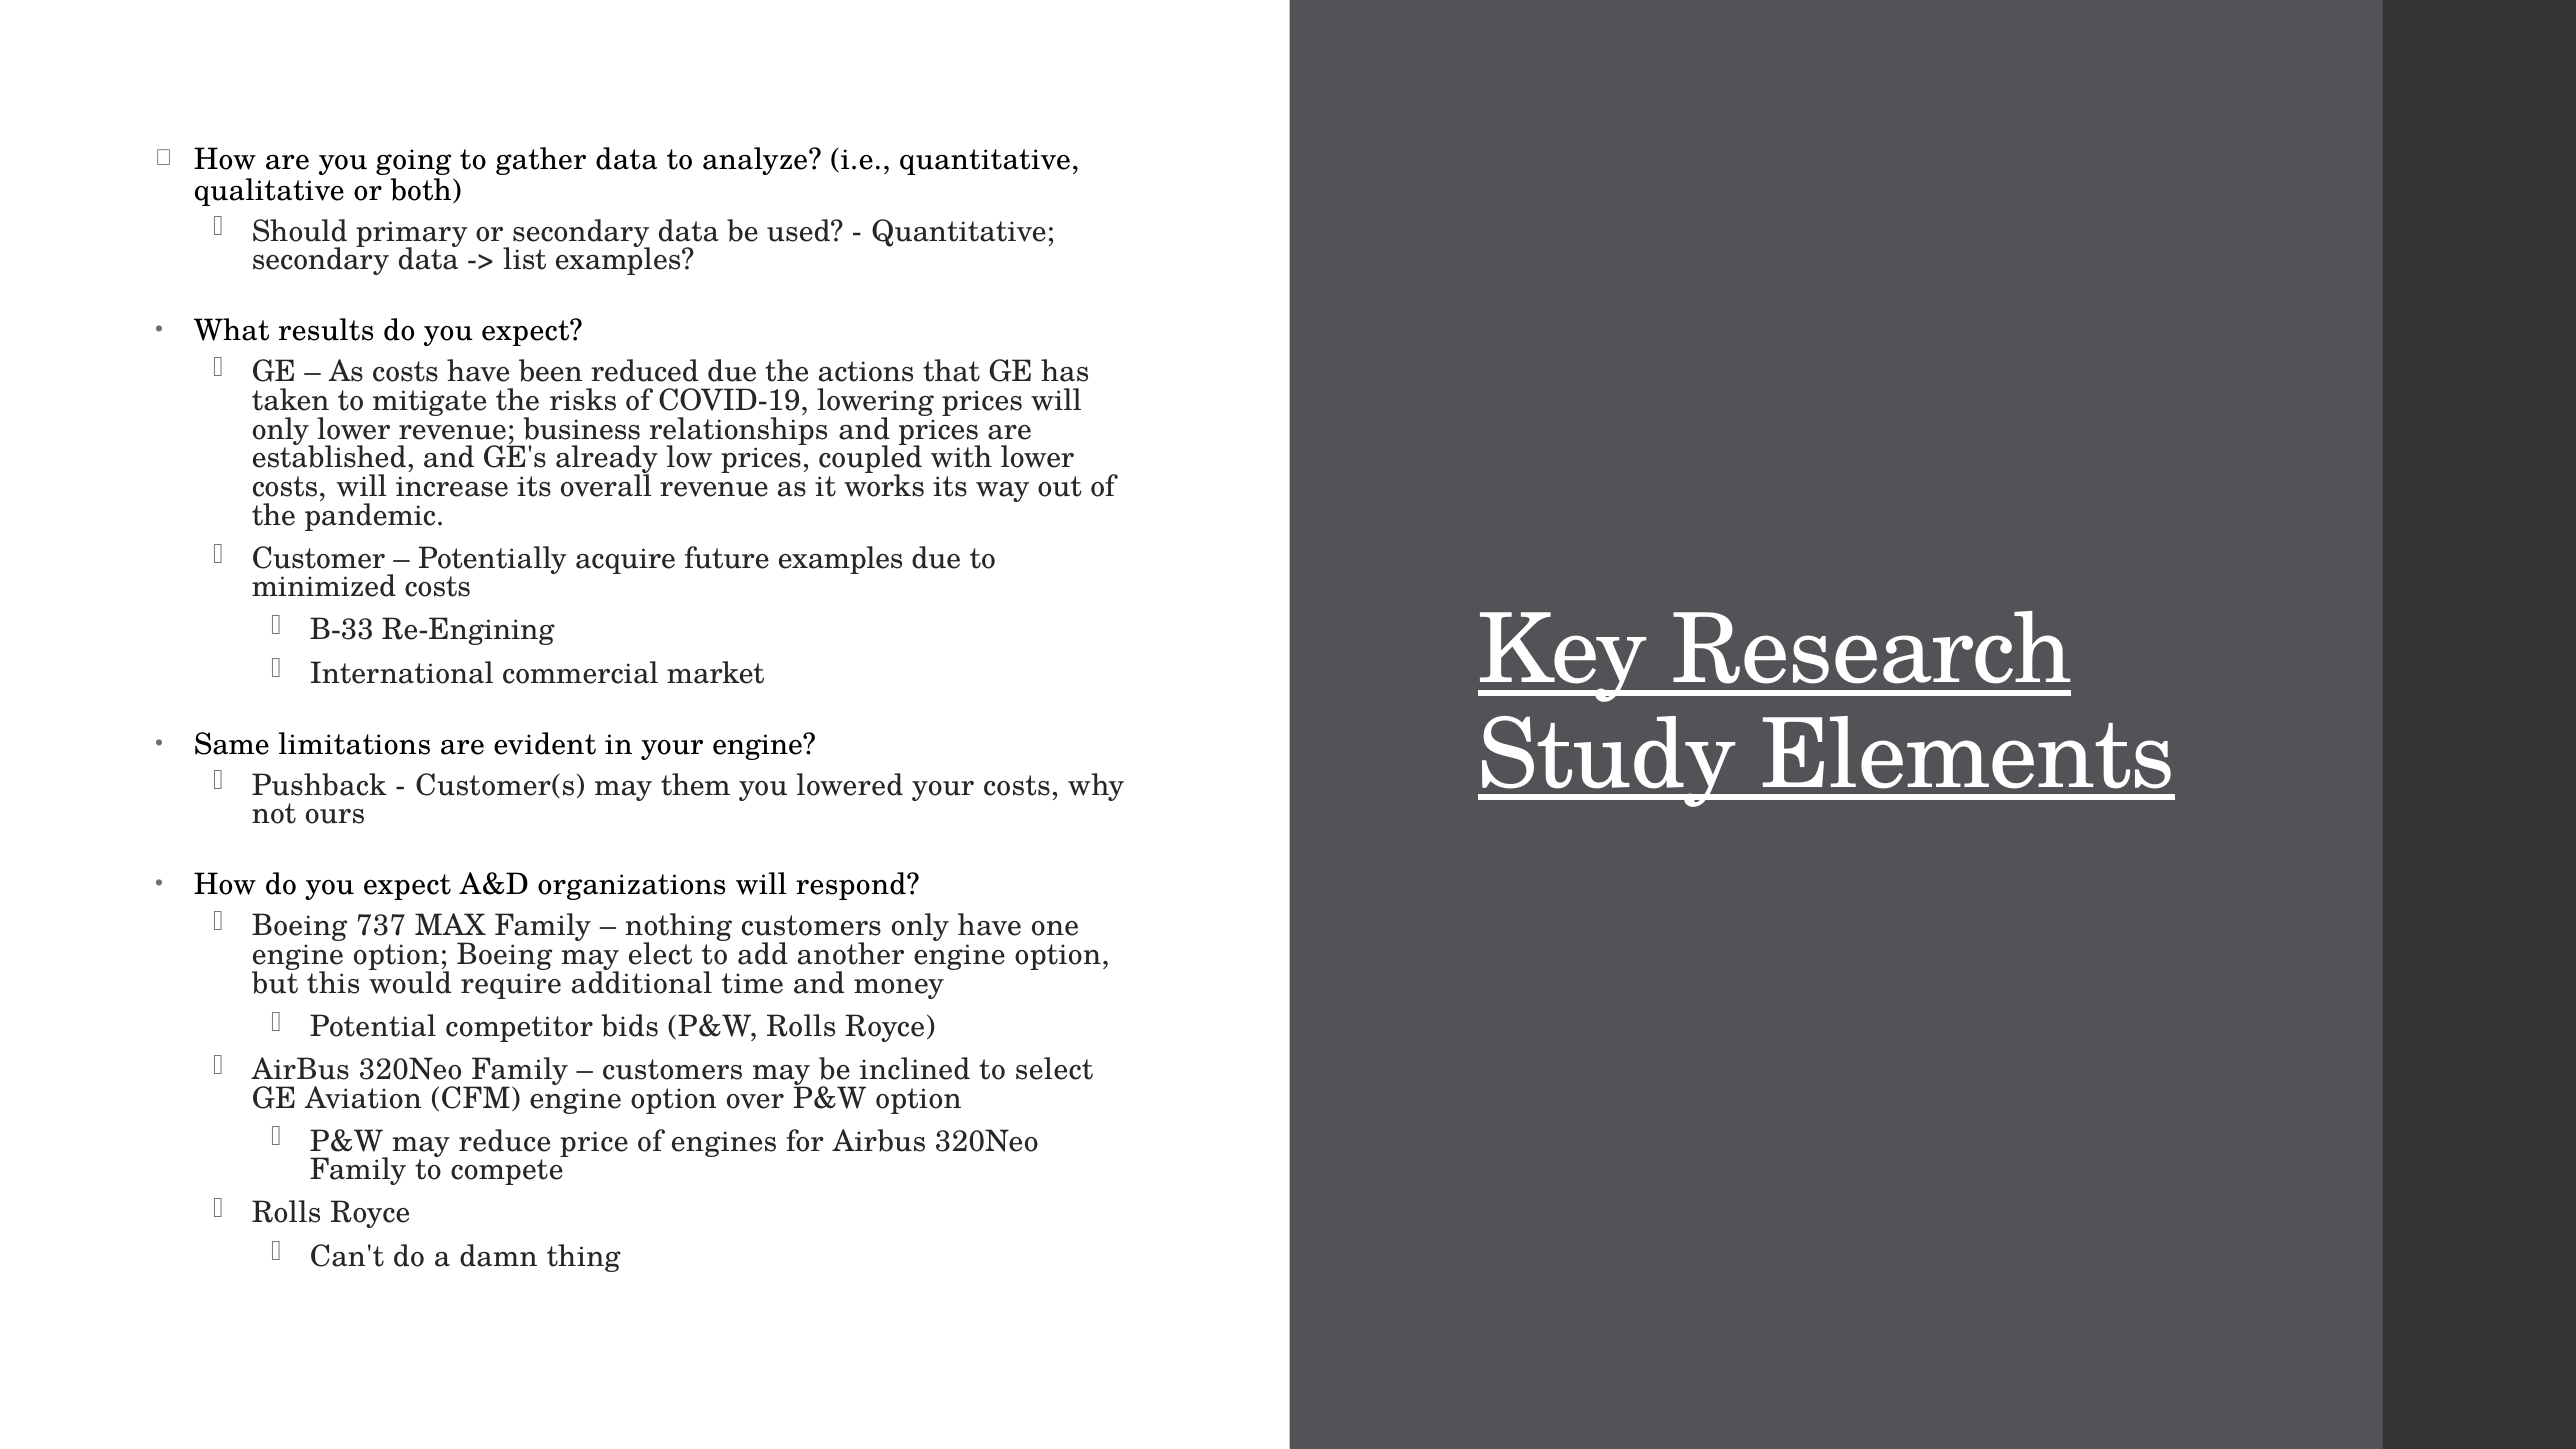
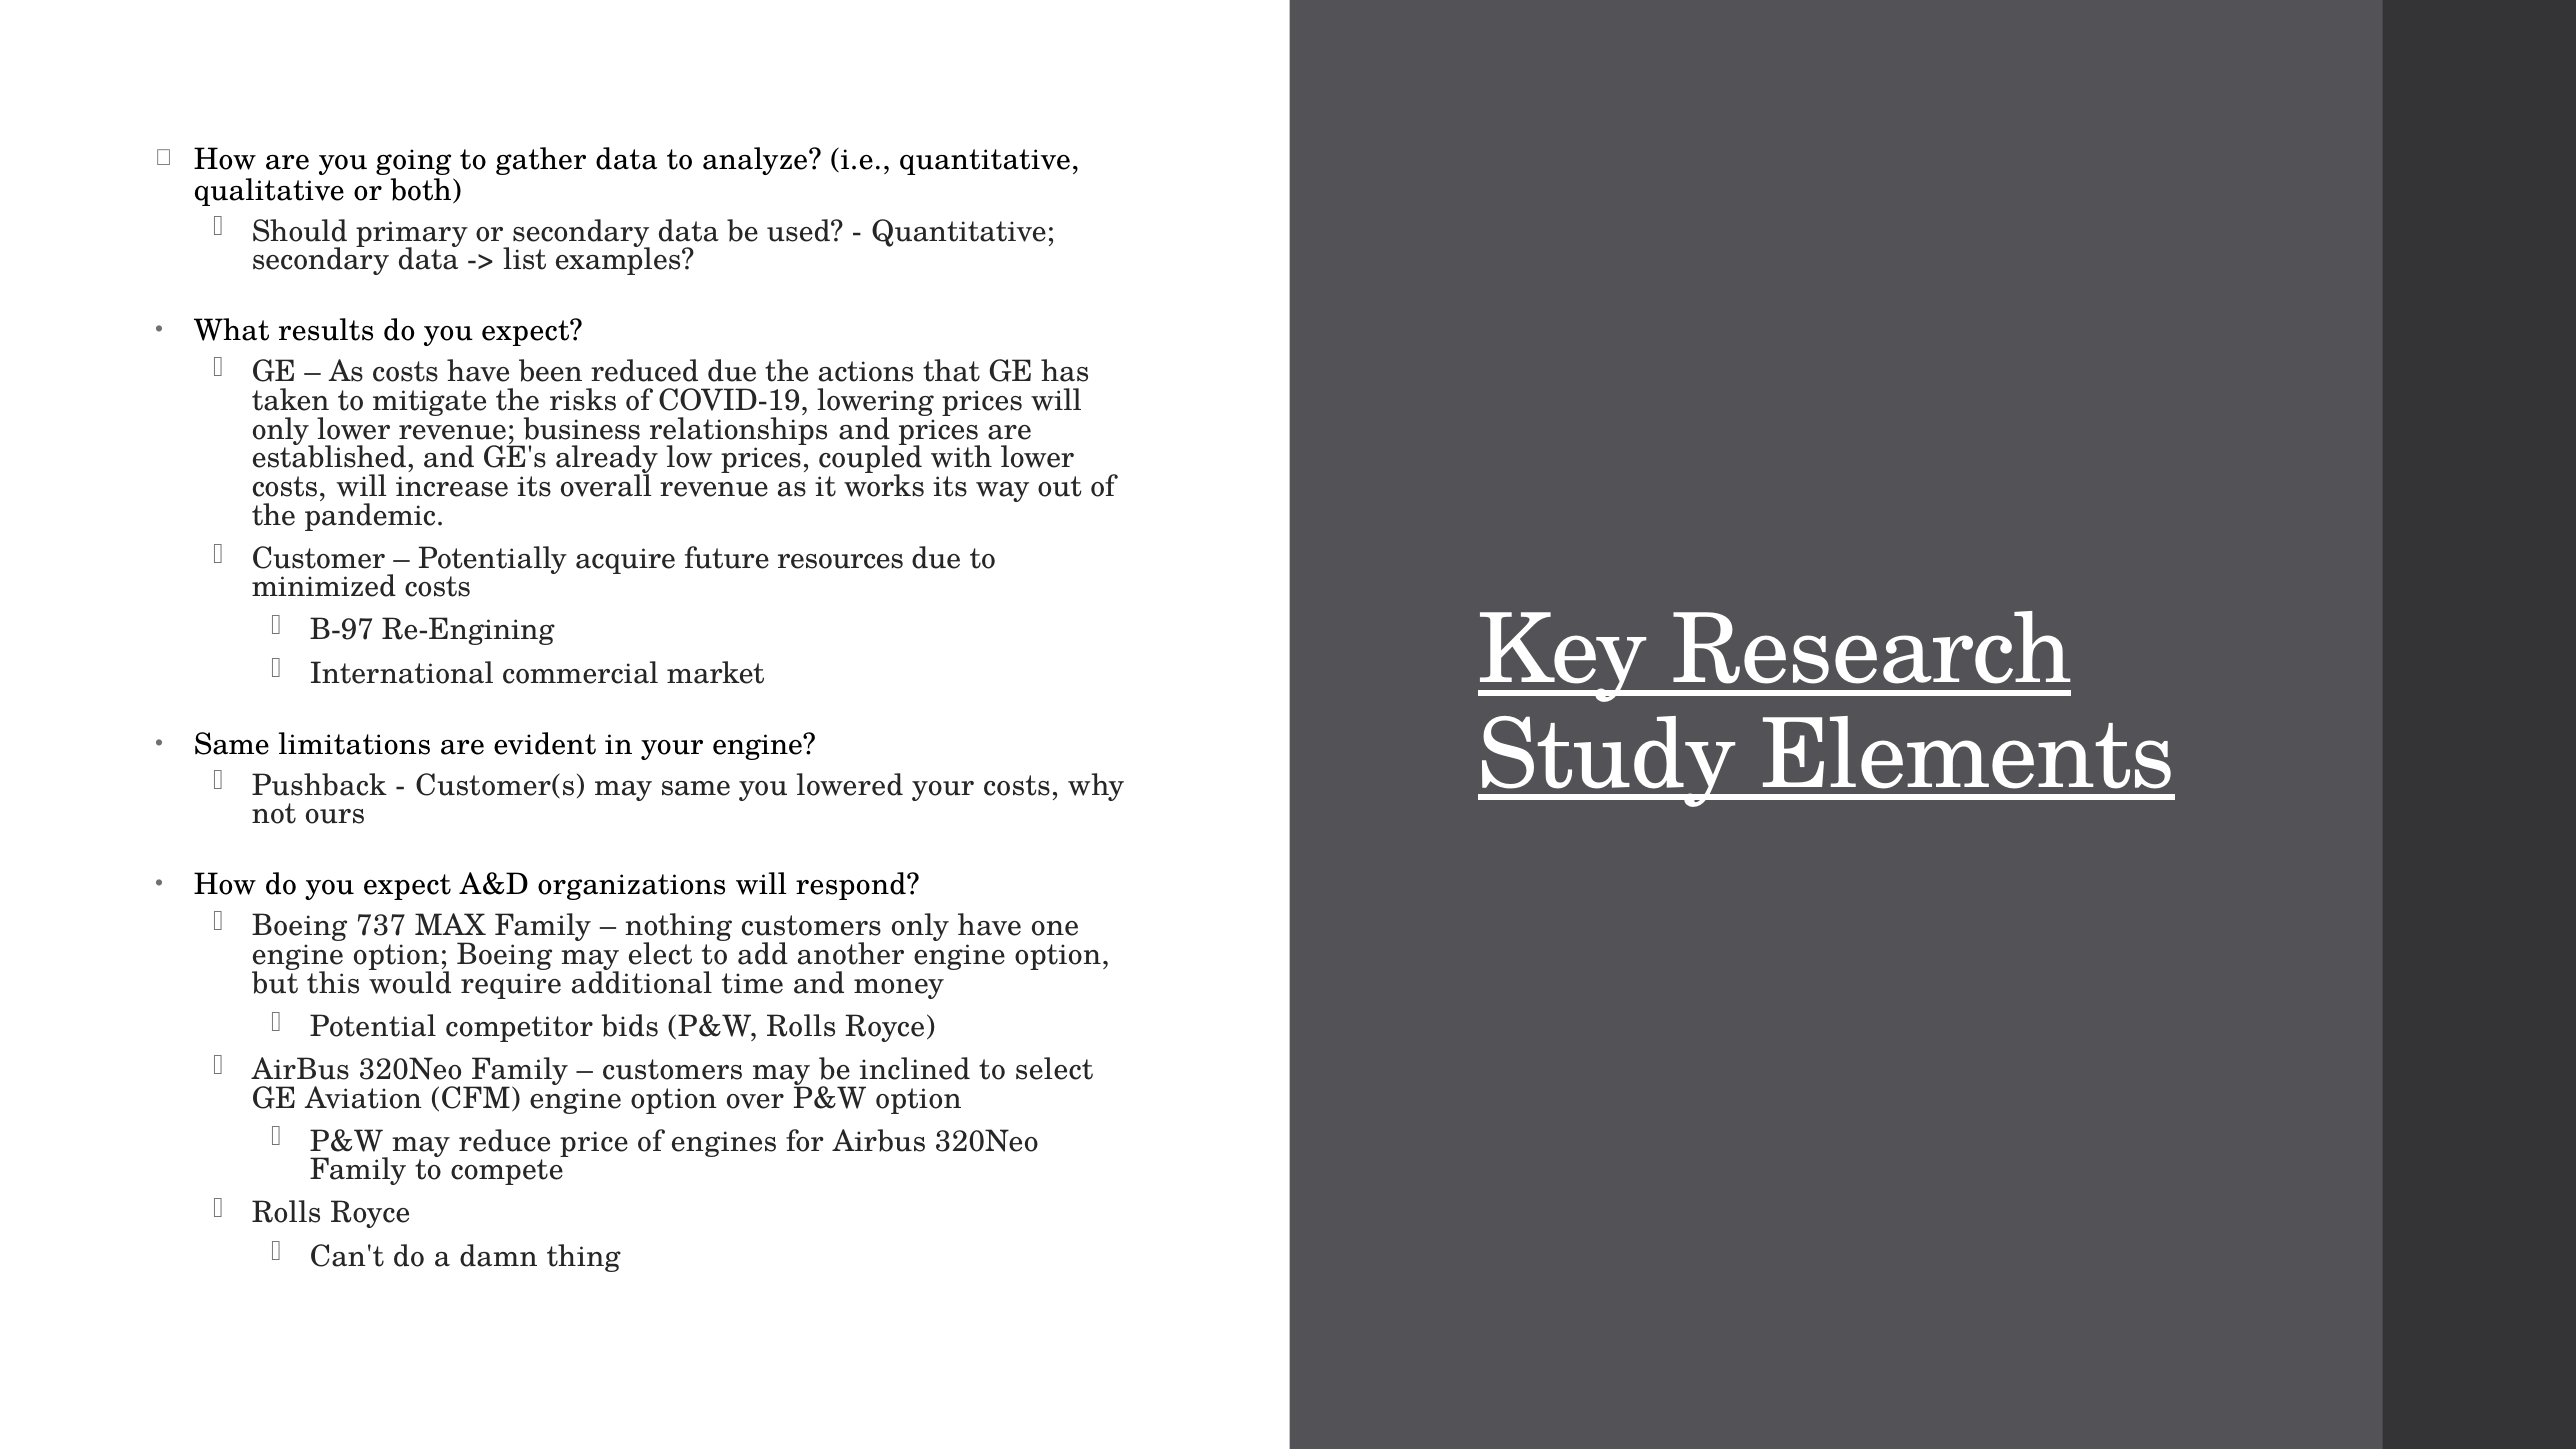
future examples: examples -> resources (841, 558)
B-33: B-33 -> B-97 (342, 630)
may them: them -> same (696, 785)
